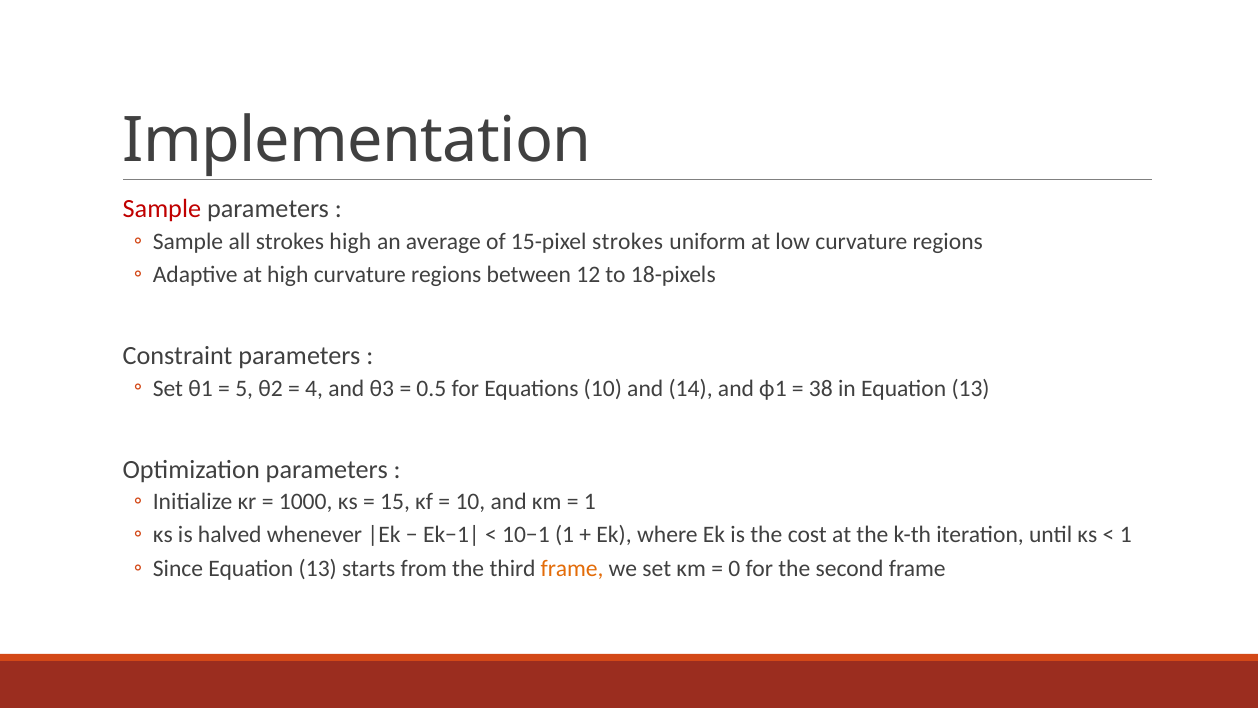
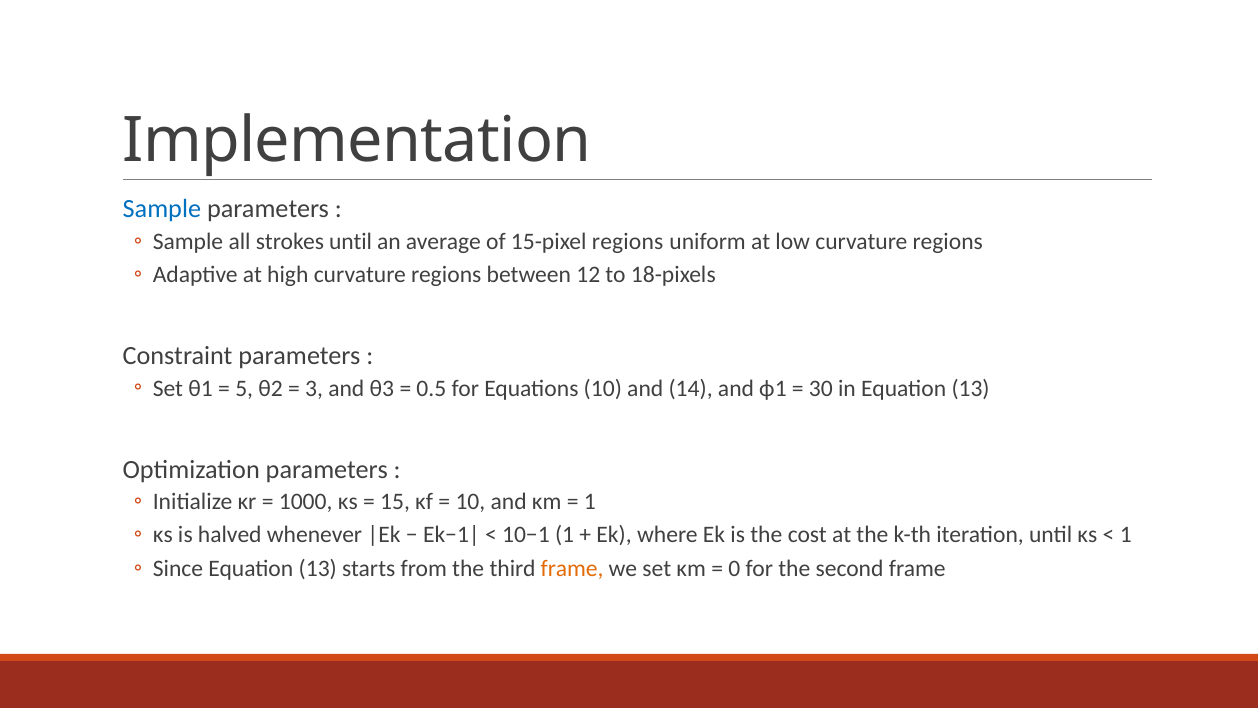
Sample colour: red -> blue (162, 209)
strokes high: high -> until (351, 241)
15-pixel strokes: strokes -> regions (628, 241)
4: 4 -> 3 (314, 388)
38: 38 -> 30 (821, 388)
